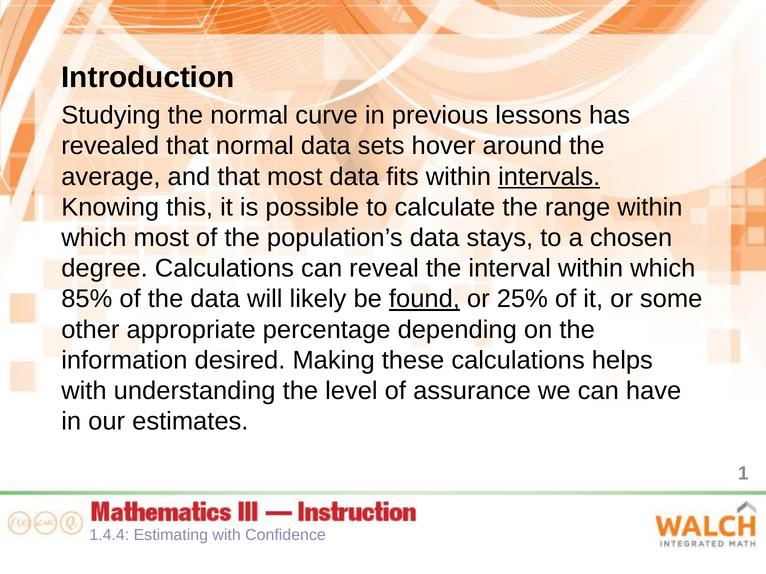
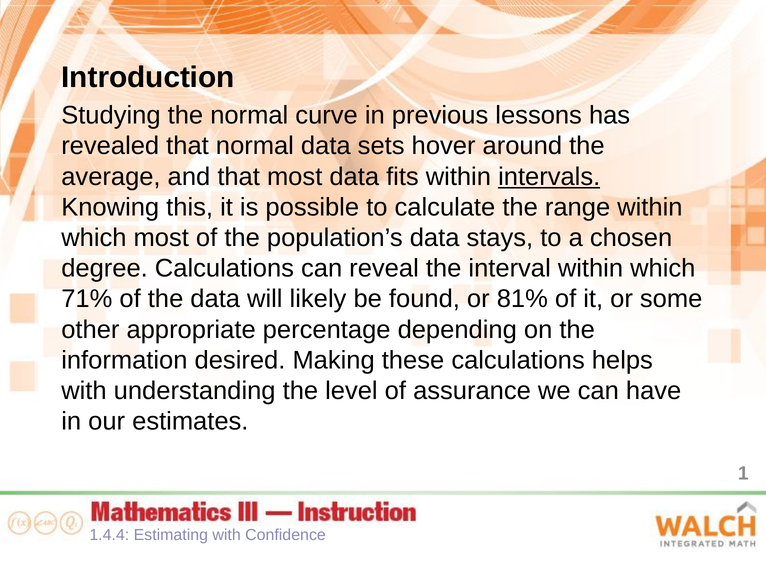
85%: 85% -> 71% (87, 299)
found underline: present -> none (424, 299)
25%: 25% -> 81% (522, 299)
